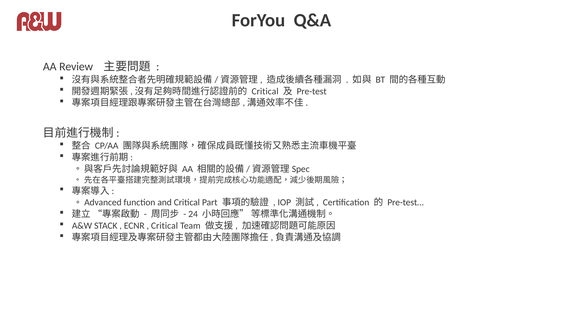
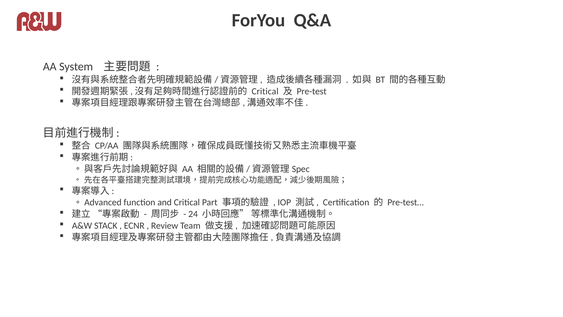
Review: Review -> System (76, 67)
Critical: Critical -> Review (165, 226)
